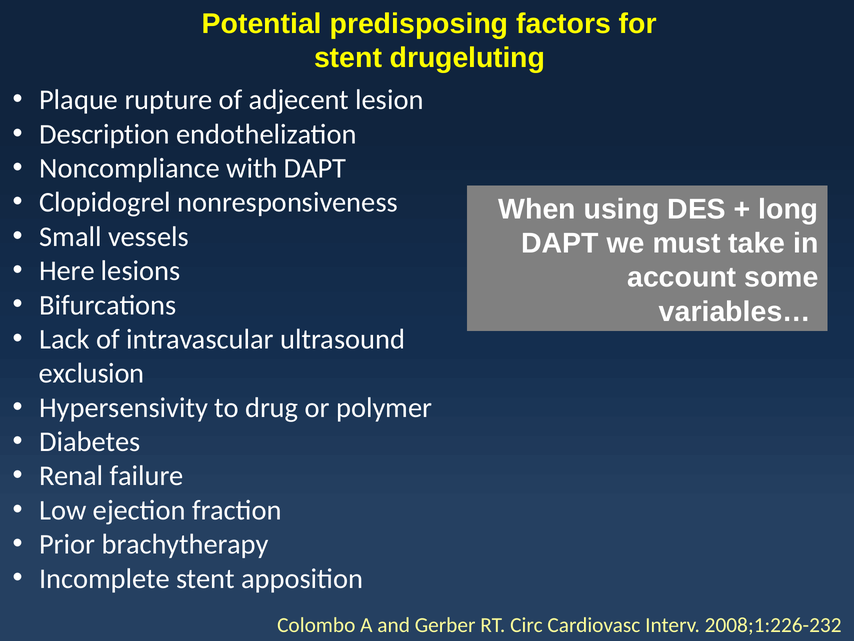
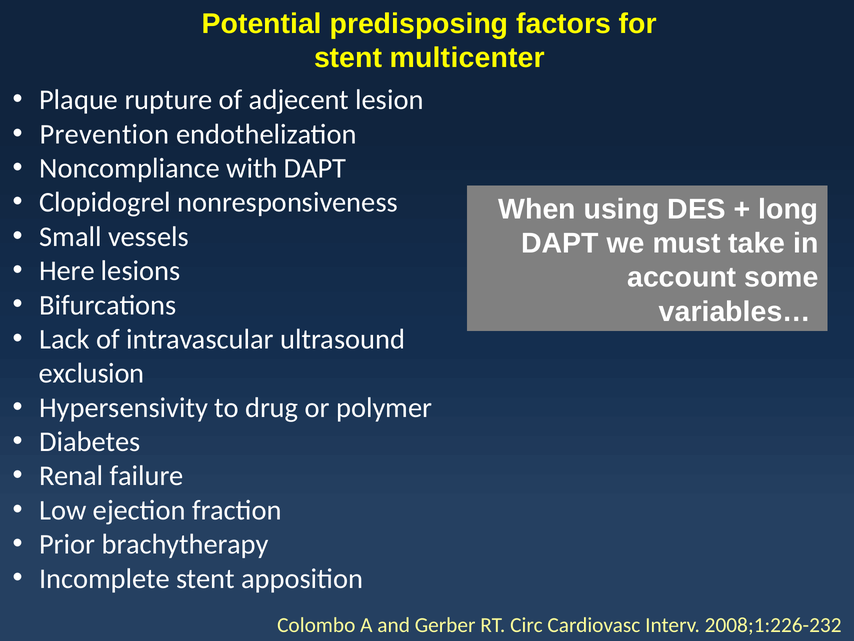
drugeluting: drugeluting -> multicenter (467, 58)
Description: Description -> Prevention (104, 134)
